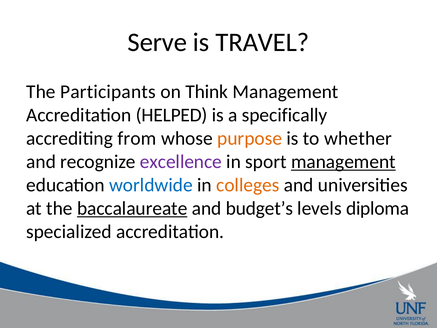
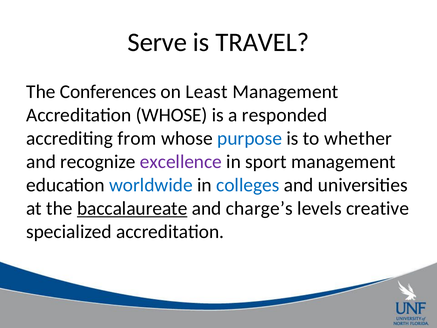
Participants: Participants -> Conferences (108, 92)
Think: Think -> Least (207, 92)
Accreditation HELPED: HELPED -> WHOSE (172, 115)
specifically: specifically -> responded (285, 115)
purpose colour: orange -> blue (250, 138)
management underline: present -> none (343, 162)
colleges colour: orange -> blue (248, 185)
budget’s: budget’s -> charge’s (259, 208)
diploma: diploma -> creative (378, 208)
